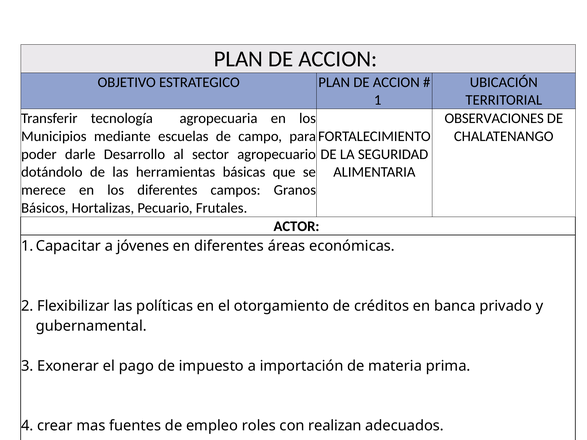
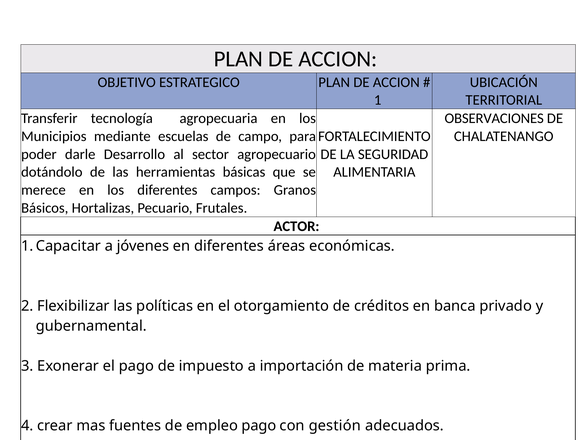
empleo roles: roles -> pago (259, 426)
realizan: realizan -> gestión (335, 426)
